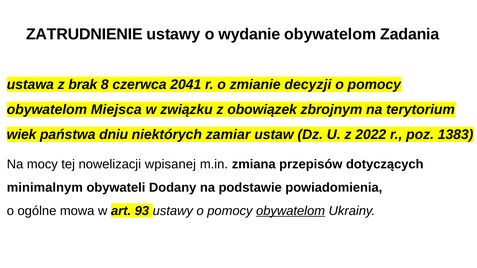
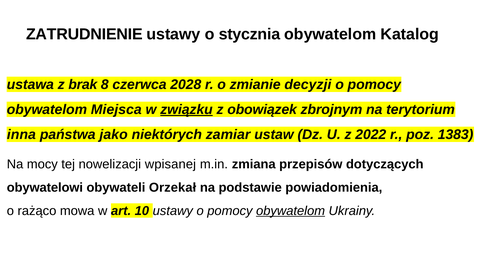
wydanie: wydanie -> stycznia (249, 34)
Zadania: Zadania -> Katalog (410, 34)
2041: 2041 -> 2028 (186, 85)
związku underline: none -> present (187, 110)
wiek: wiek -> inna (21, 135)
dniu: dniu -> jako (114, 135)
minimalnym: minimalnym -> obywatelowi (45, 188)
Dodany: Dodany -> Orzekał (173, 188)
ogólne: ogólne -> rażąco (37, 211)
93: 93 -> 10 (142, 211)
